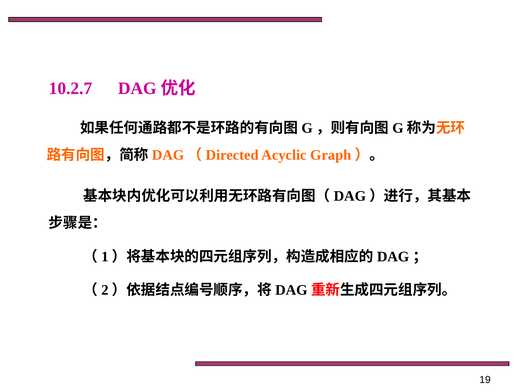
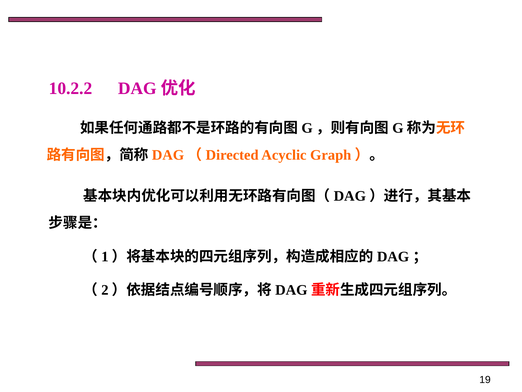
10.2.7: 10.2.7 -> 10.2.2 (70, 88)
